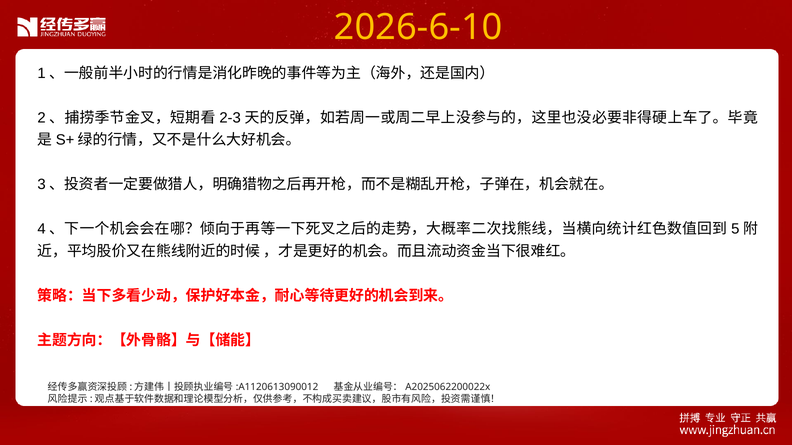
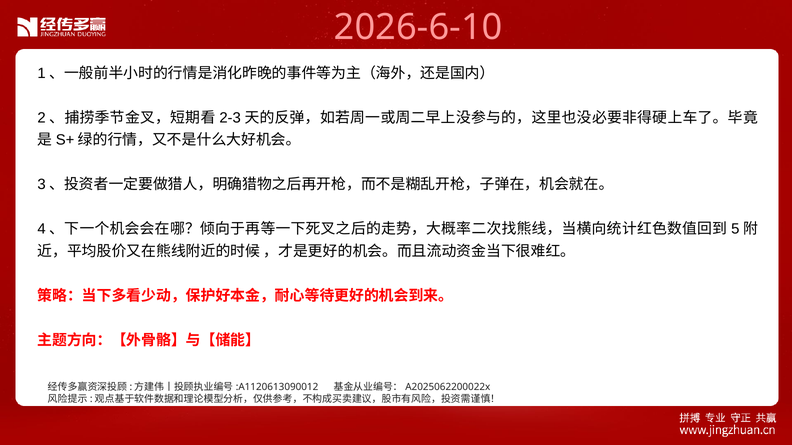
2026-6-10 colour: yellow -> pink (418, 27)
